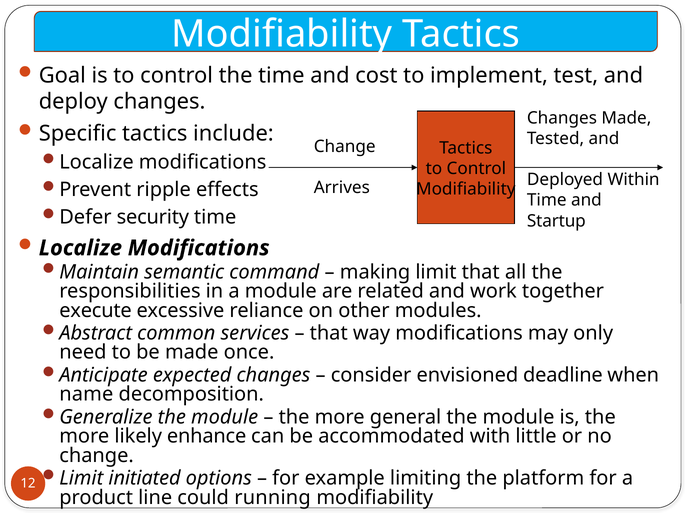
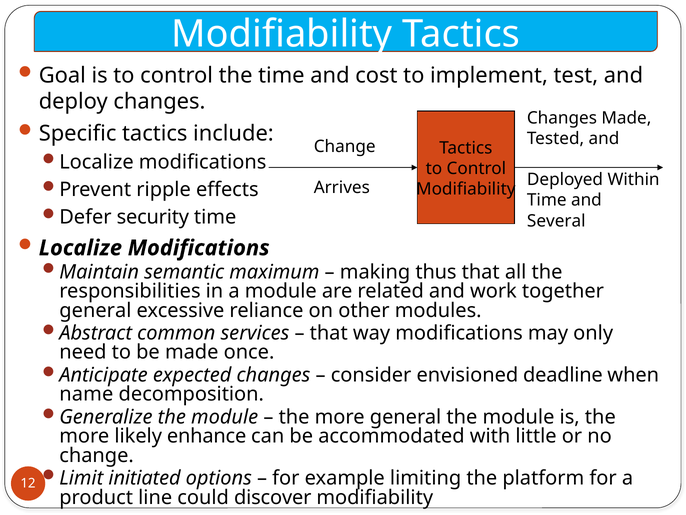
Startup: Startup -> Several (556, 221)
command: command -> maximum (274, 272)
making limit: limit -> thus (436, 272)
execute: execute -> general (95, 310)
running: running -> discover (273, 497)
